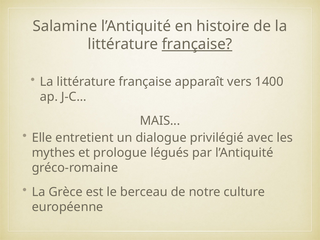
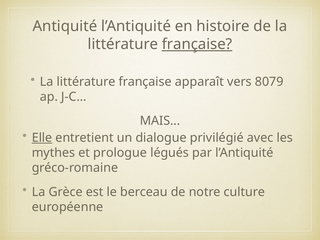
Salamine: Salamine -> Antiquité (65, 26)
1400: 1400 -> 8079 (269, 82)
Elle underline: none -> present (42, 138)
